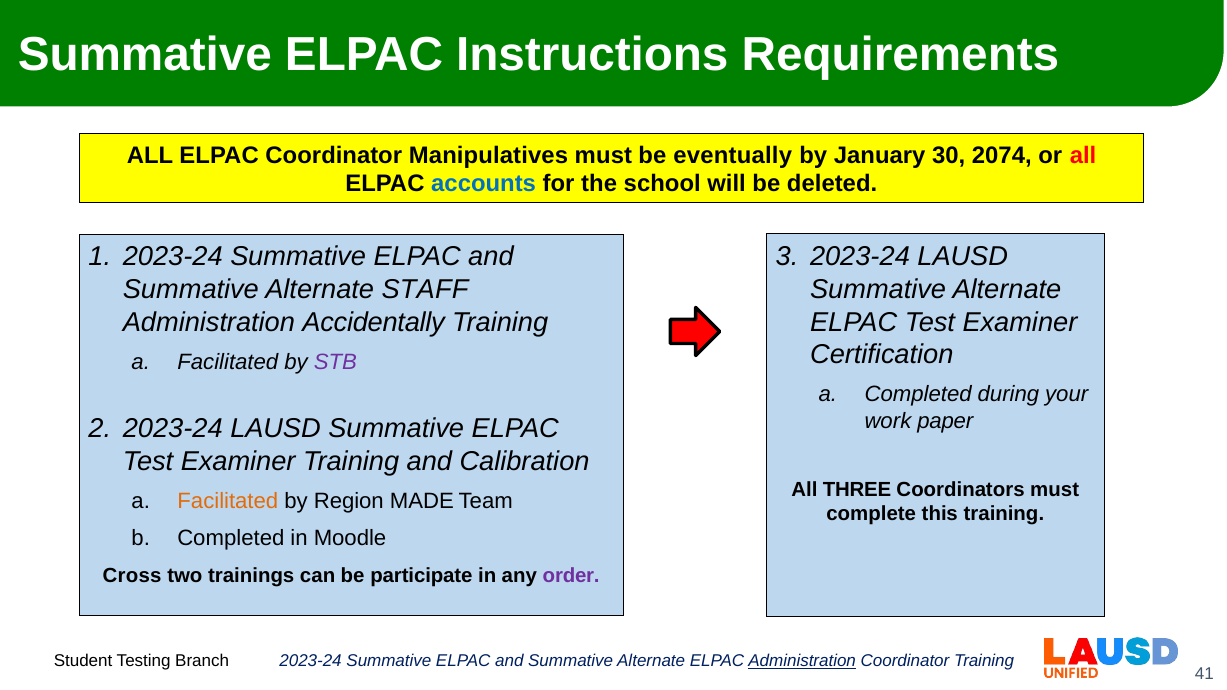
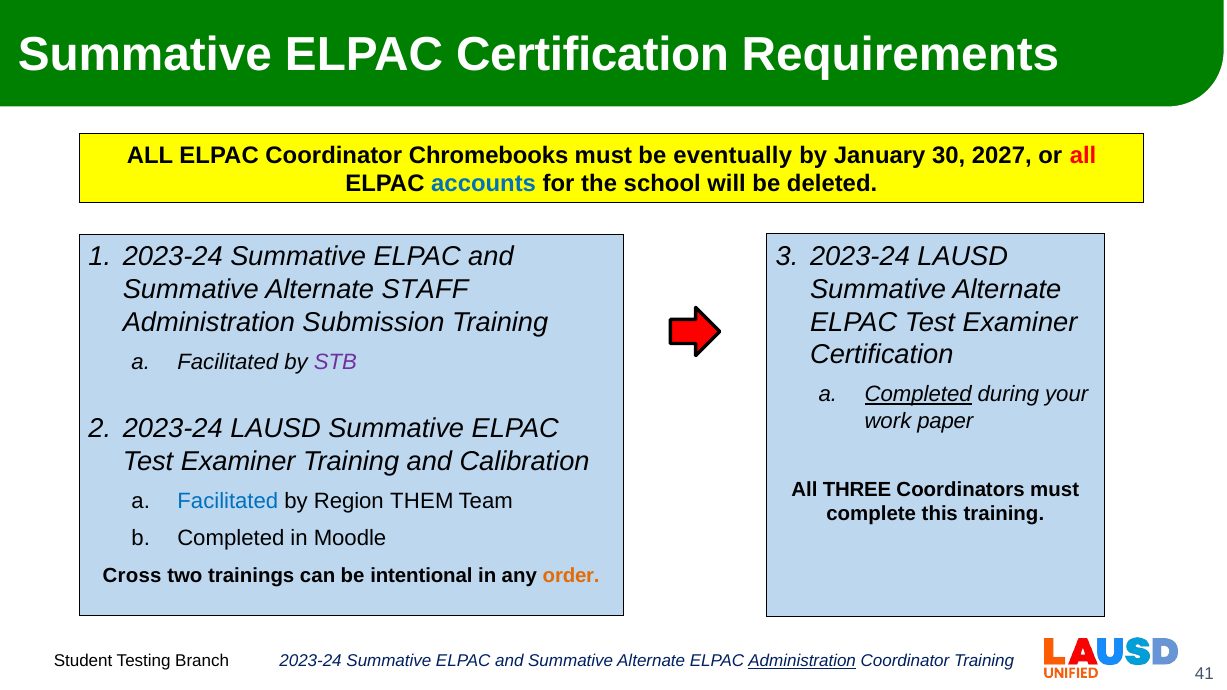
ELPAC Instructions: Instructions -> Certification (593, 55)
Manipulatives: Manipulatives -> Chromebooks (489, 155)
2074: 2074 -> 2027 (1002, 155)
Accidentally: Accidentally -> Submission (373, 322)
Completed underline: none -> present (918, 395)
Facilitated colour: orange -> blue (228, 501)
MADE: MADE -> THEM (422, 501)
participate: participate -> intentional (421, 576)
order colour: purple -> orange (571, 576)
